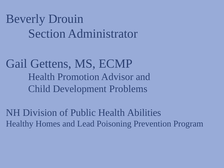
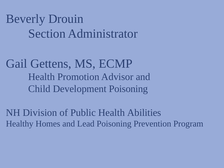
Development Problems: Problems -> Poisoning (128, 89)
